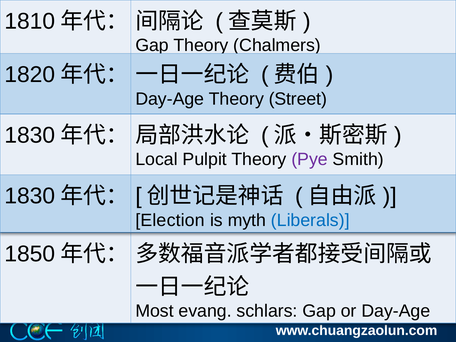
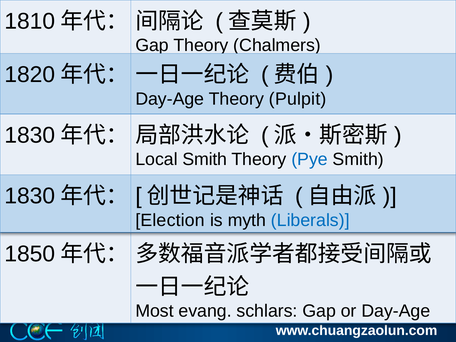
Street: Street -> Pulpit (298, 99)
Local Pulpit: Pulpit -> Smith (205, 159)
Pye colour: purple -> blue (310, 159)
